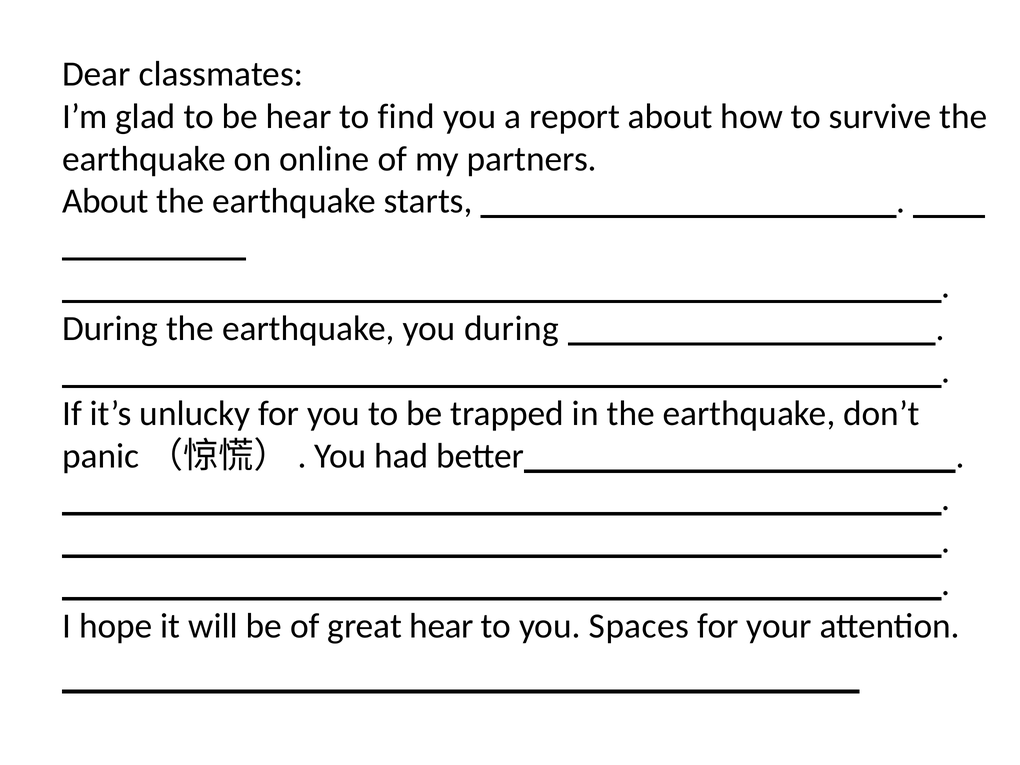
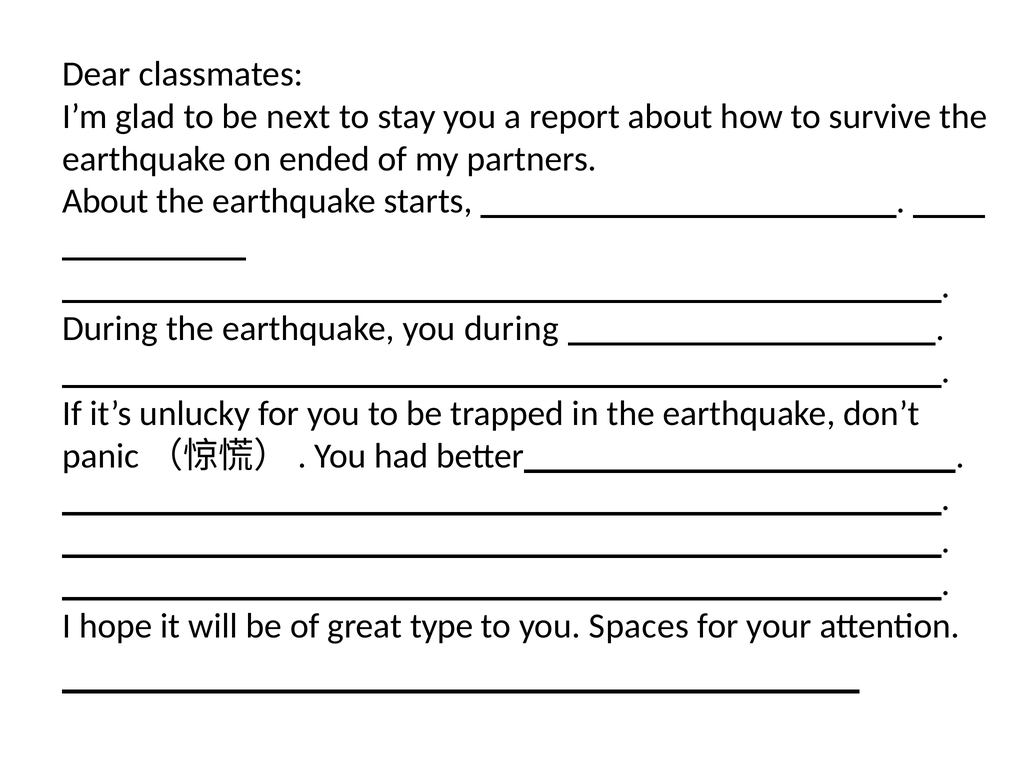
be hear: hear -> next (298, 116)
find: find -> stay (407, 116)
online: online -> ended (324, 159)
great hear: hear -> type (442, 626)
